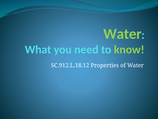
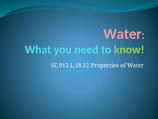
Water colour: light green -> pink (122, 34)
